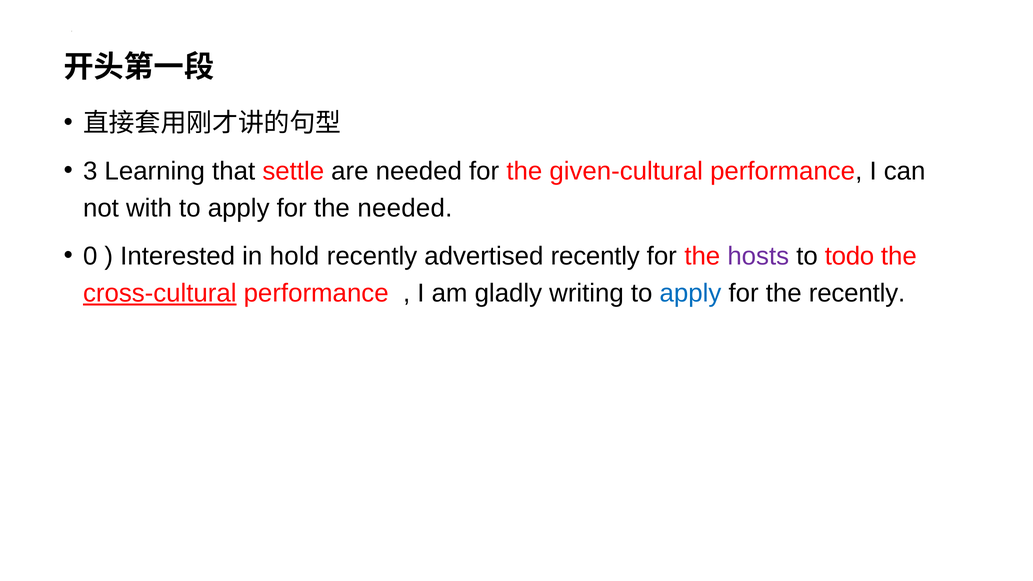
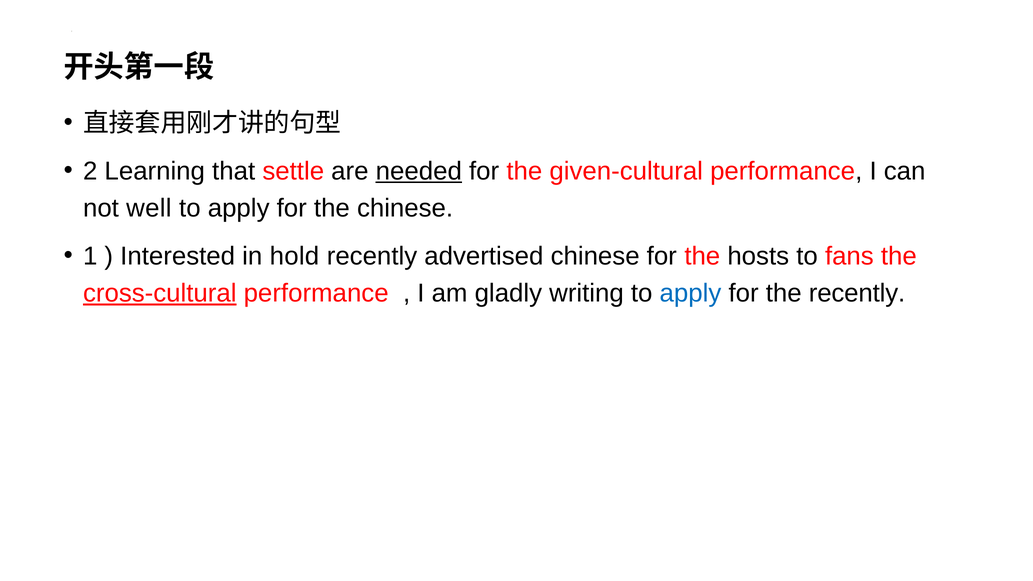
3: 3 -> 2 (90, 171)
needed underline: none -> present (419, 171)
with: with -> well (149, 208)
the needed: needed -> chinese (405, 208)
0: 0 -> 1 (90, 256)
advertised recently: recently -> chinese (595, 256)
hosts colour: purple -> black (758, 256)
todo: todo -> fans (849, 256)
